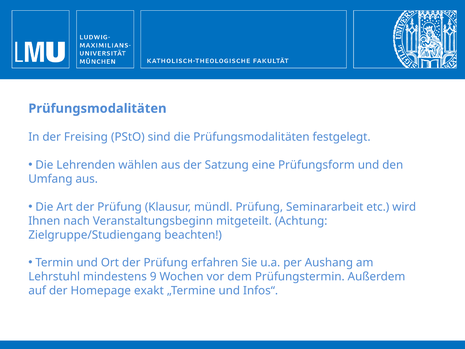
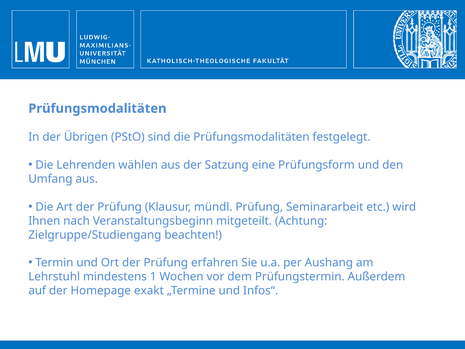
Freising: Freising -> Übrigen (86, 137)
9: 9 -> 1 (153, 277)
